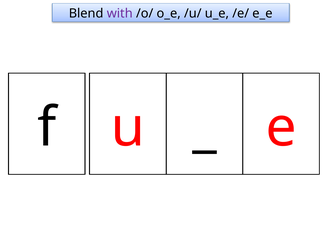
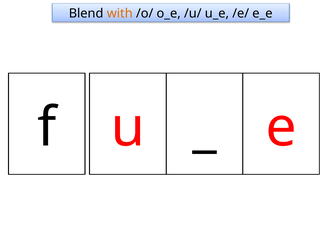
with colour: purple -> orange (120, 13)
